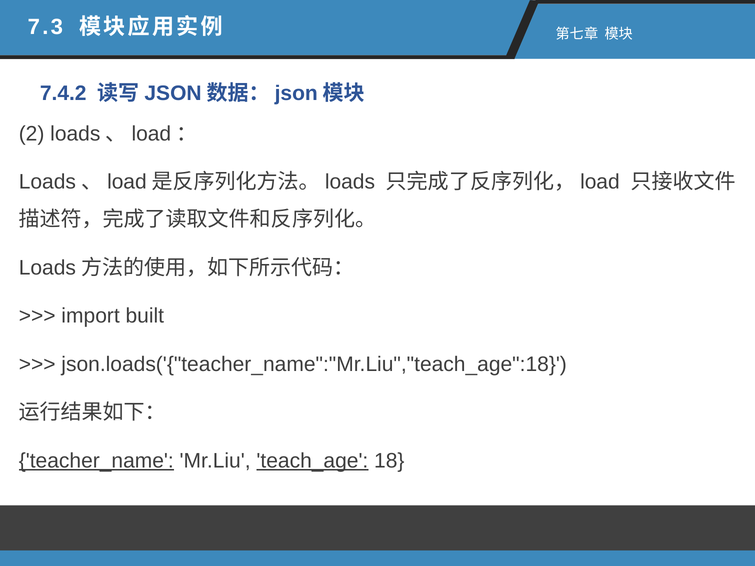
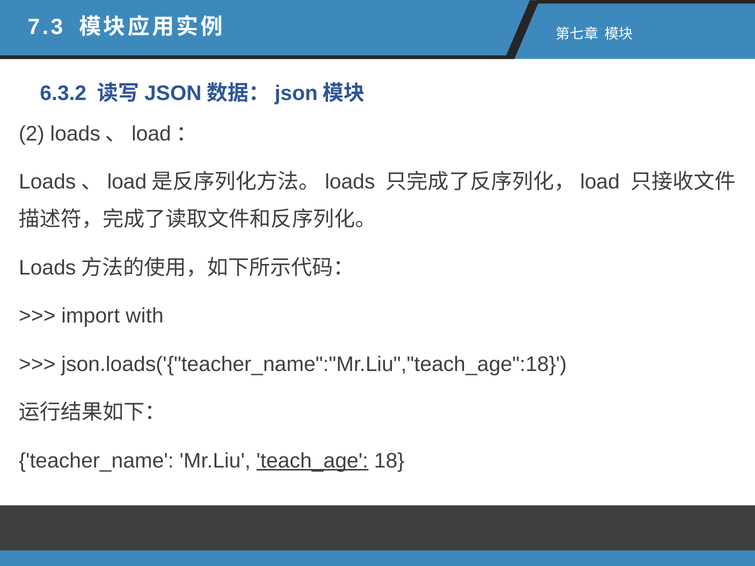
7.4.2: 7.4.2 -> 6.3.2 (63, 93)
built: built -> with (145, 316)
teacher_name underline: present -> none (96, 461)
